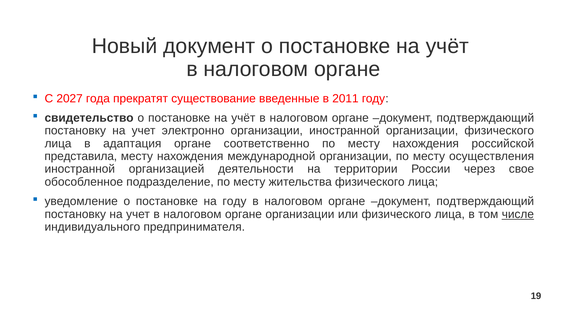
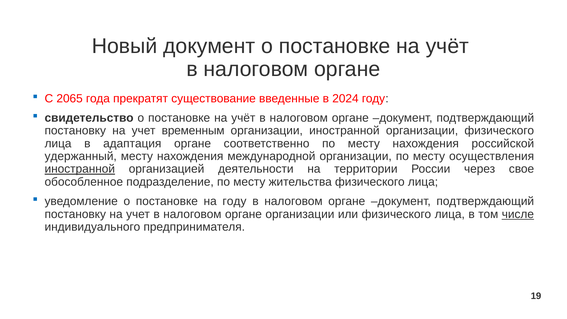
2027: 2027 -> 2065 (70, 98)
2011: 2011 -> 2024 (345, 98)
электронно: электронно -> временным (193, 131)
представила: представила -> удержанный (81, 156)
иностранной underline: none -> present (80, 169)
